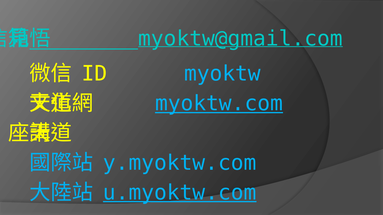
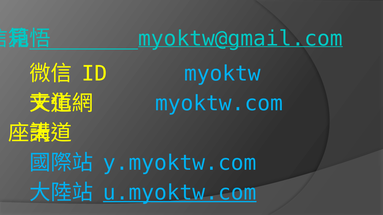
myoktw.com underline: present -> none (219, 104)
